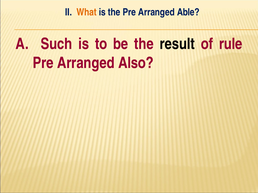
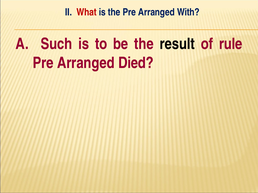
What colour: orange -> red (87, 12)
Able: Able -> With (188, 12)
Also: Also -> Died (136, 63)
